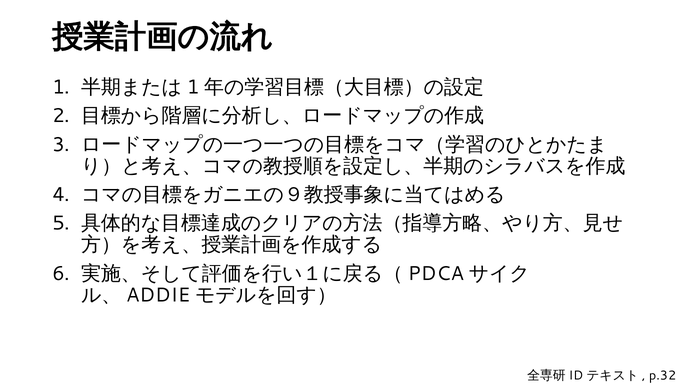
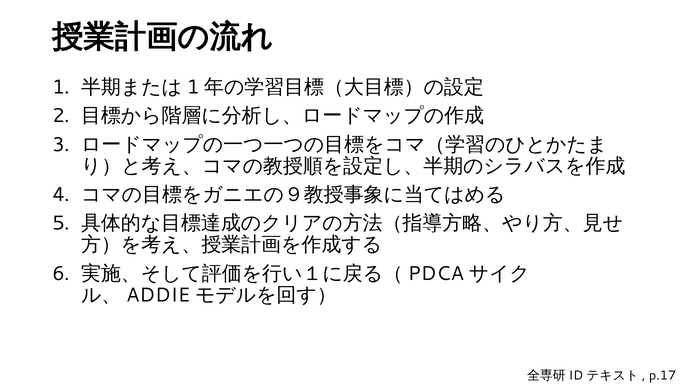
p.32: p.32 -> p.17 (663, 375)
